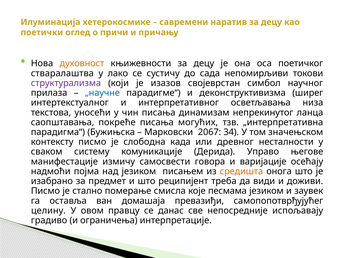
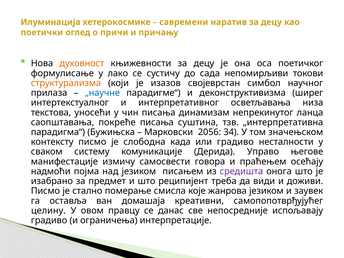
стваралаштва: стваралаштва -> формулисање (62, 73)
структурализма colour: purple -> orange (66, 83)
могућих: могућих -> суштина (198, 122)
2067: 2067 -> 2056 (209, 132)
или древног: древног -> градиво (235, 142)
варијације: варијације -> праћењем (263, 162)
средишта colour: orange -> purple (241, 171)
песмама: песмама -> жанрова (227, 191)
превазиђи: превазиђи -> креативни (199, 201)
